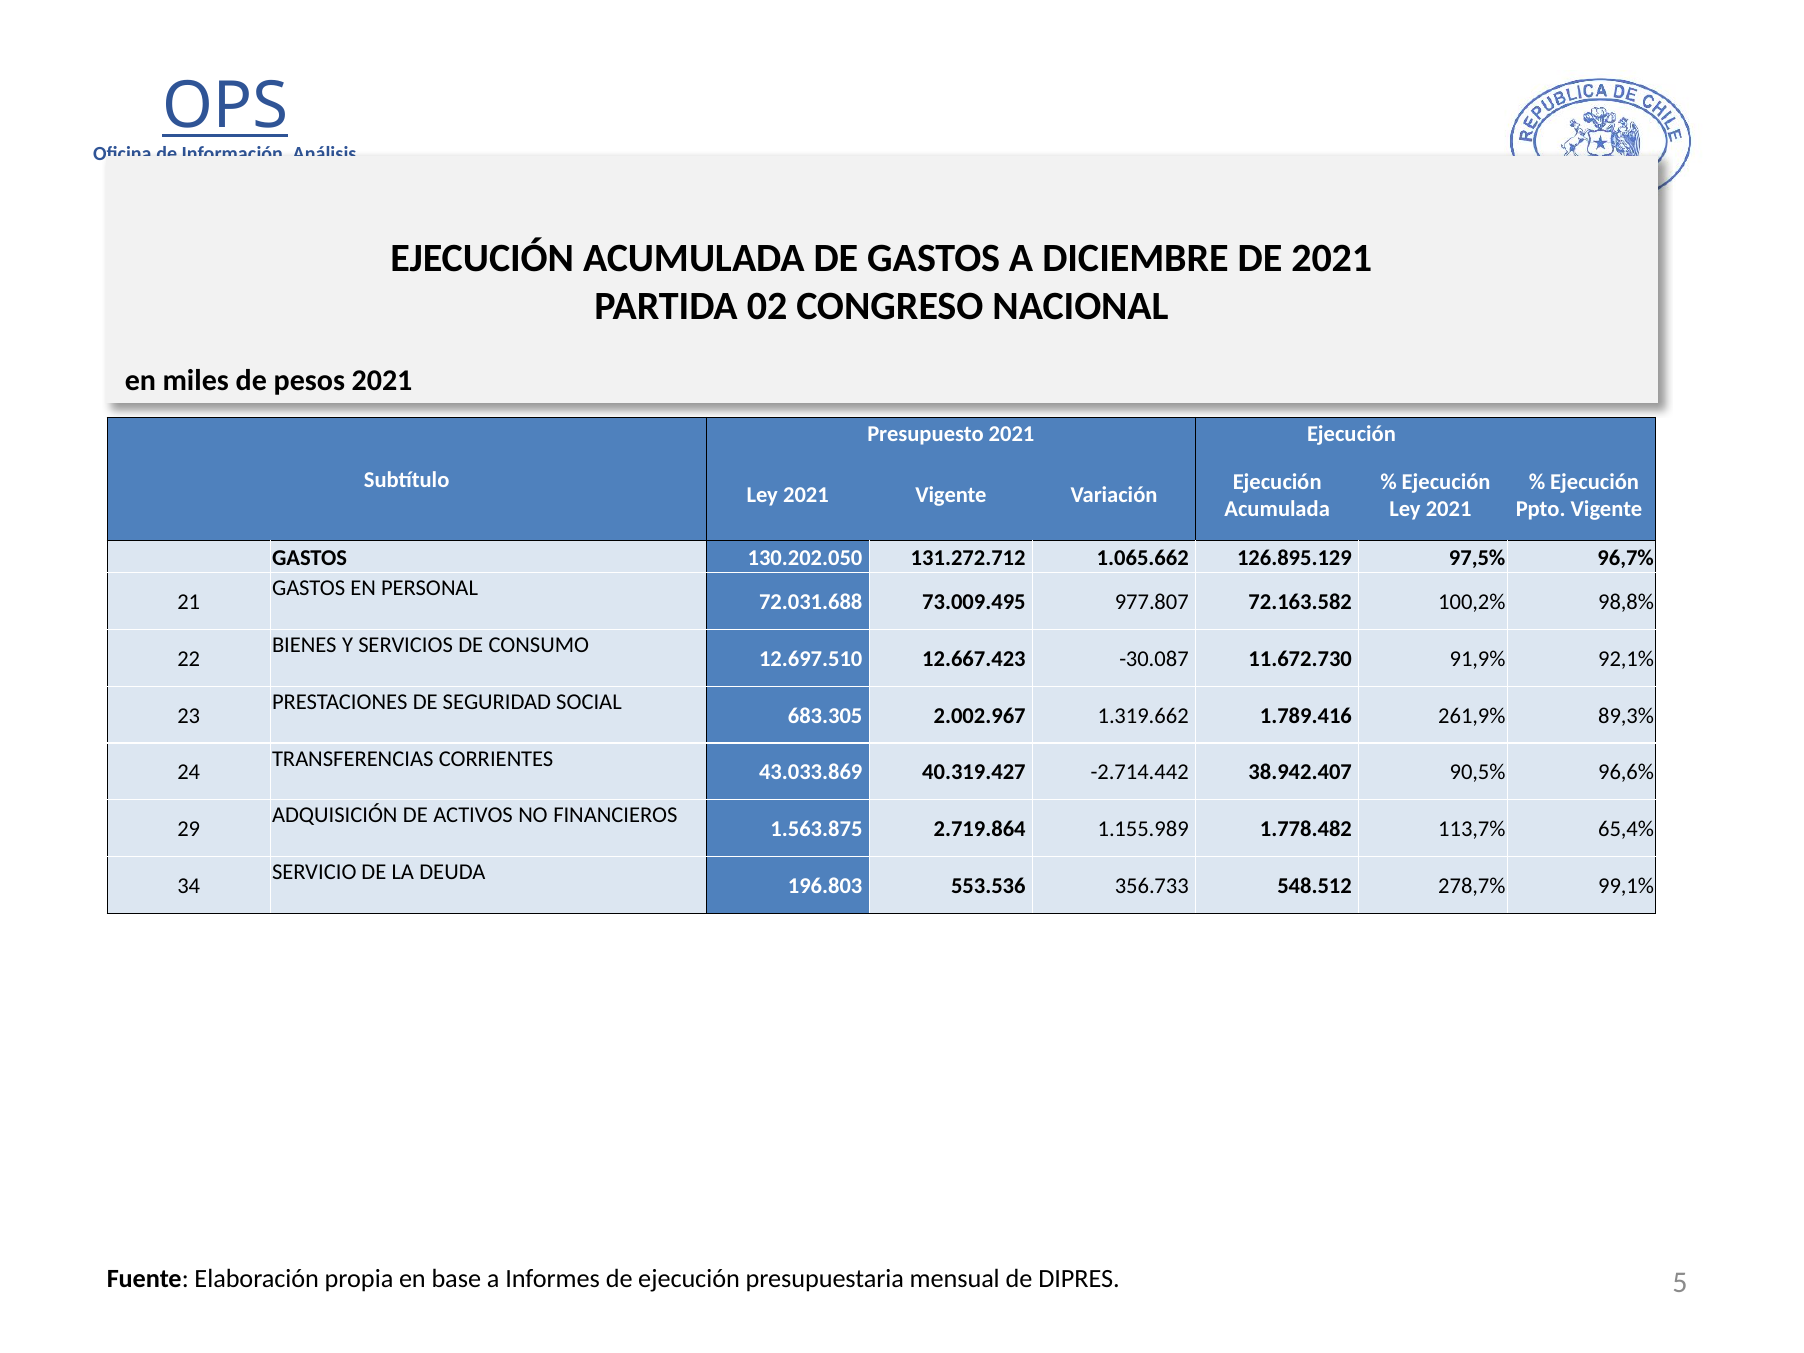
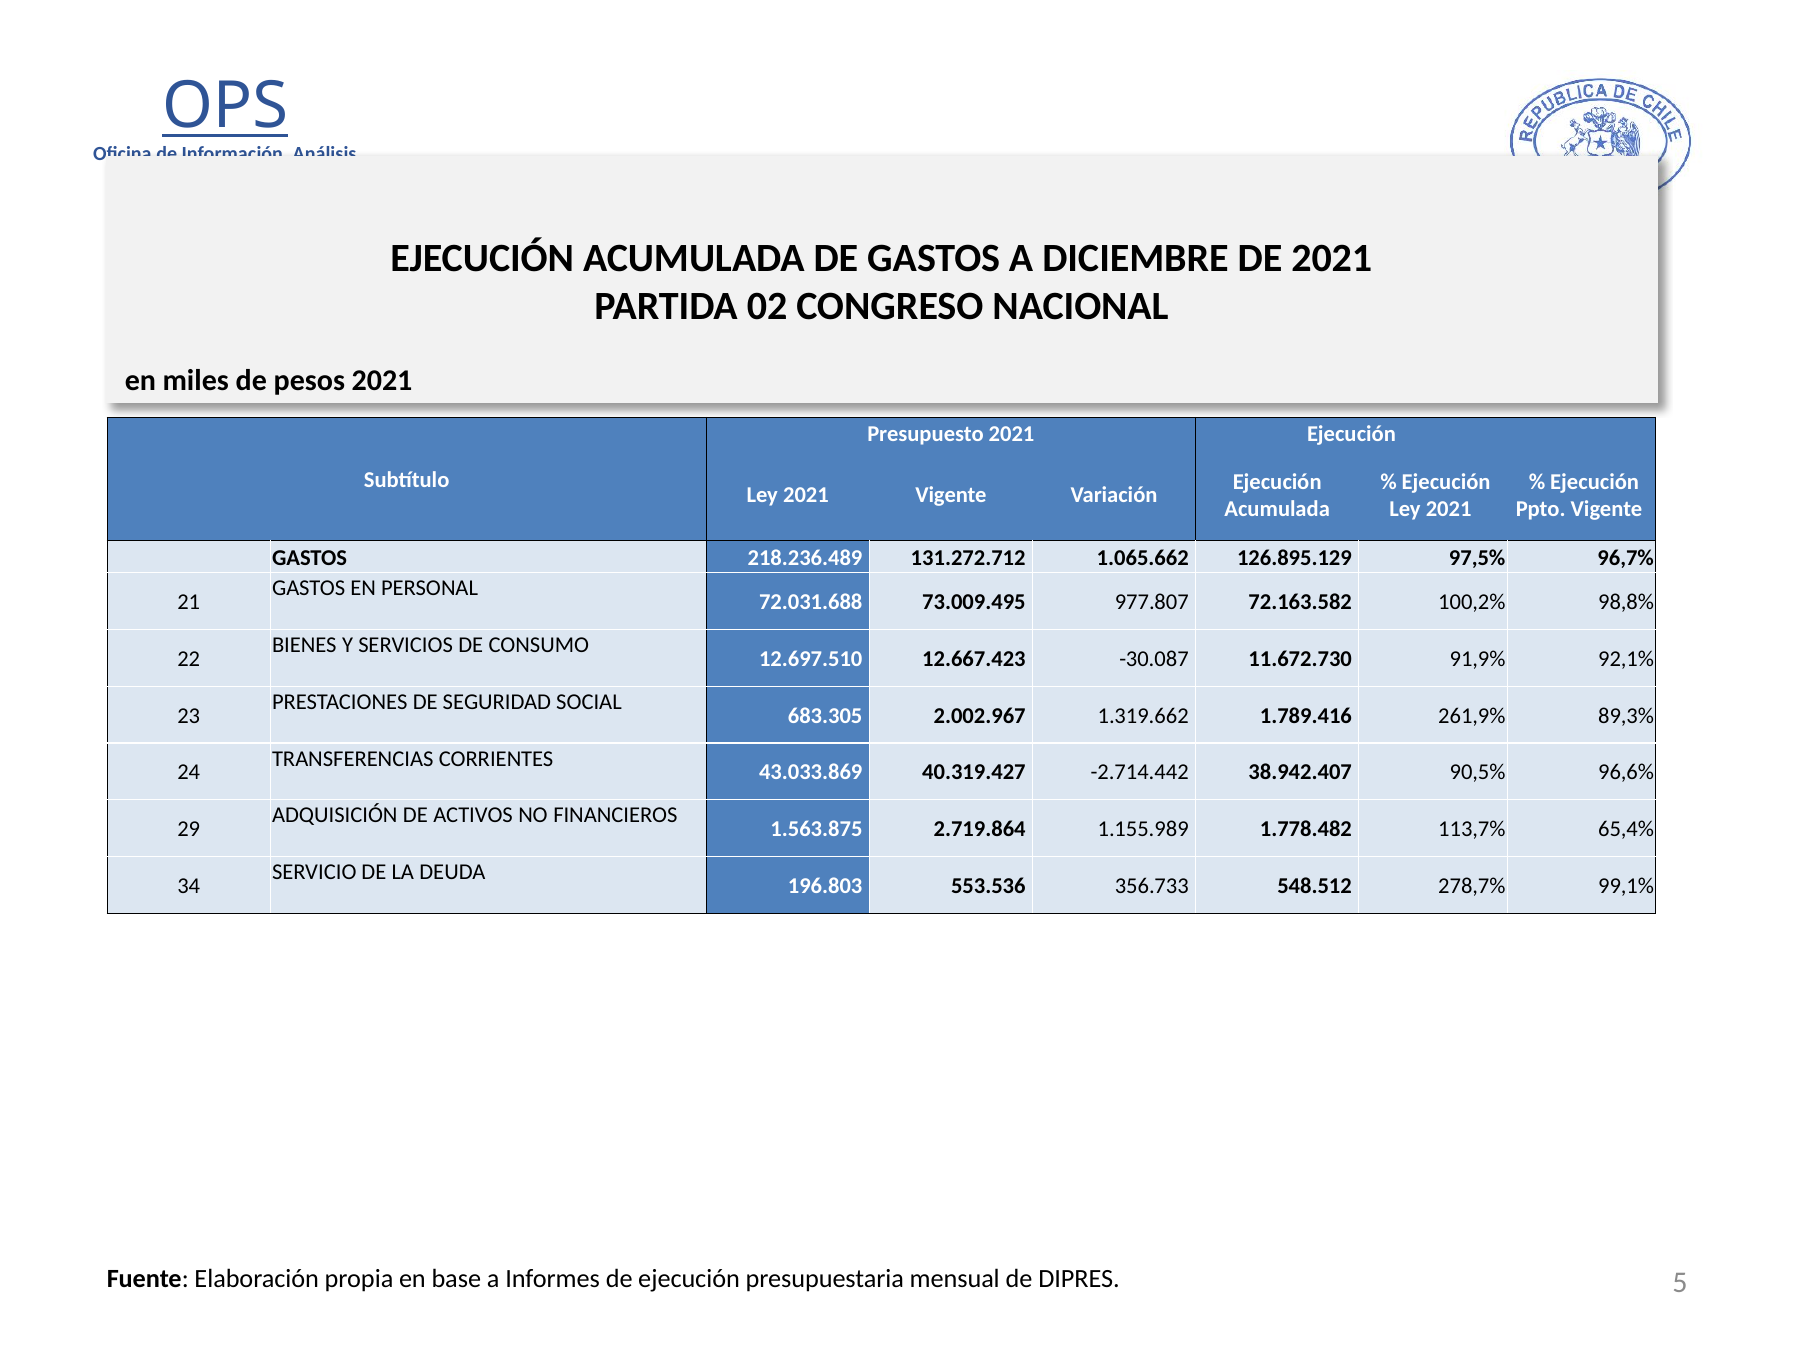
130.202.050: 130.202.050 -> 218.236.489 (805, 558)
